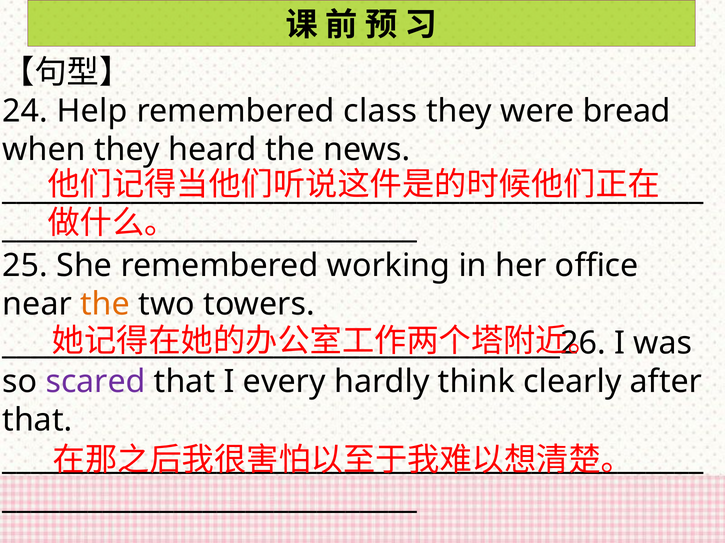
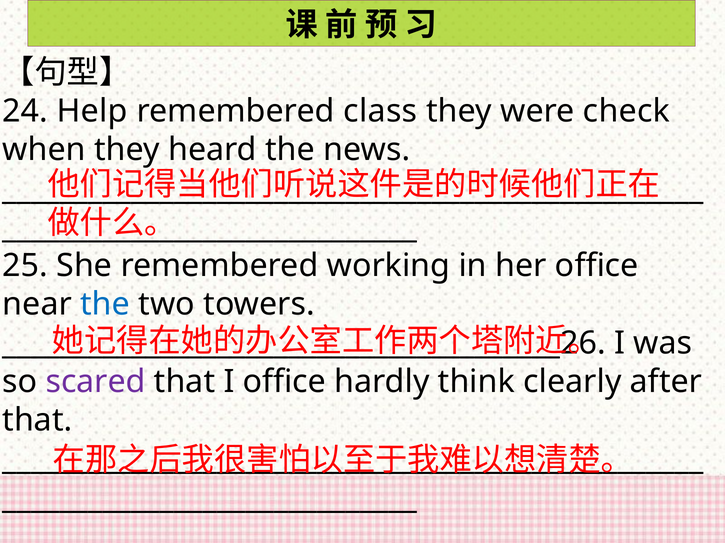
bread: bread -> check (627, 111)
the colour: orange -> blue (105, 305)
I every: every -> office (284, 382)
